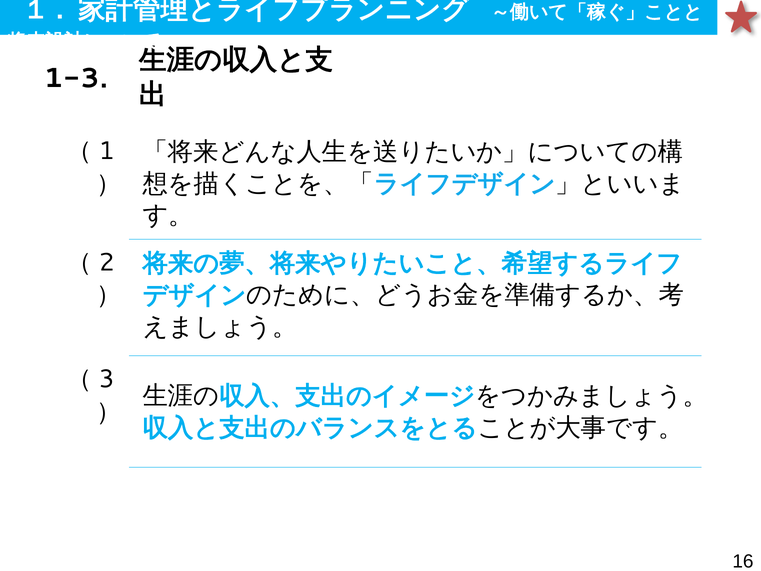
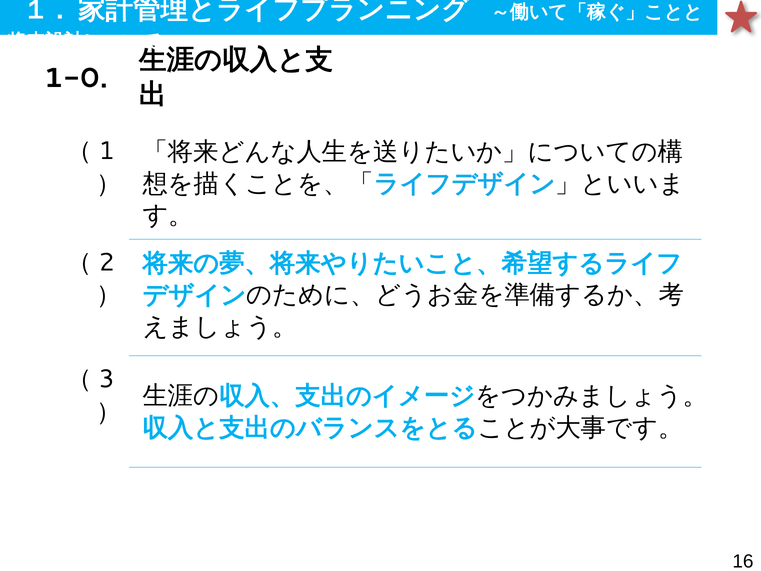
1-3: 1-3 -> 1-0 (76, 78)
